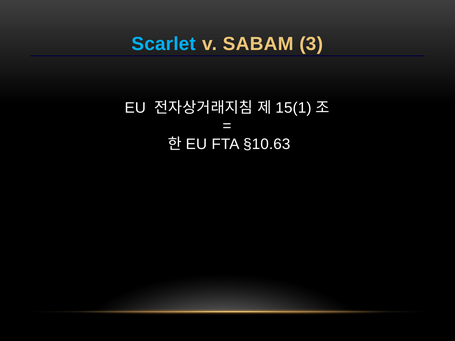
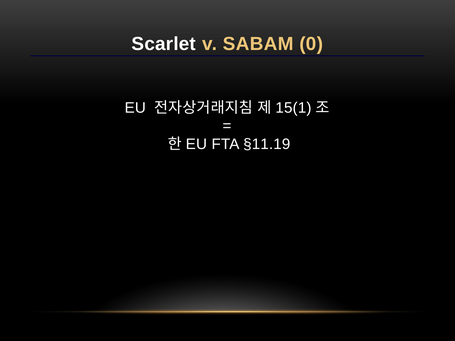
Scarlet colour: light blue -> white (164, 44)
3: 3 -> 0 (311, 44)
§10.63: §10.63 -> §11.19 (267, 144)
